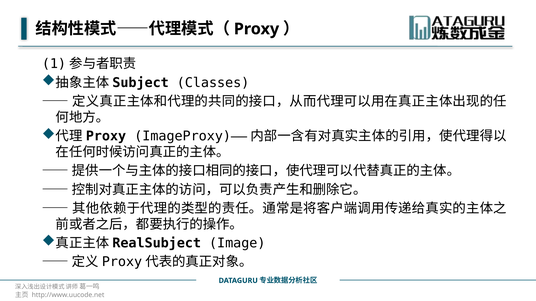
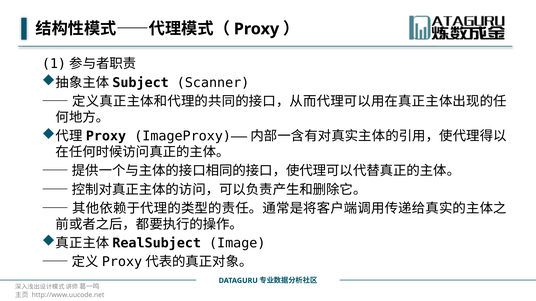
Classes: Classes -> Scanner (213, 83)
